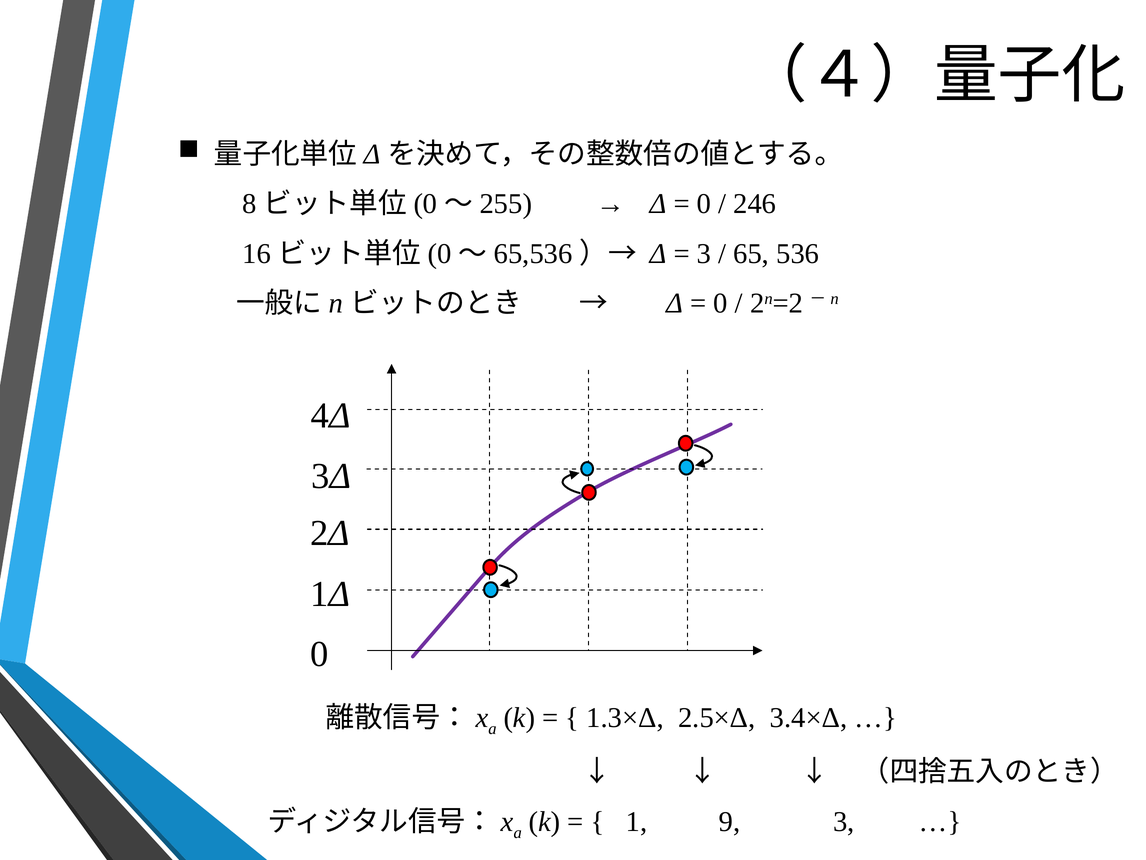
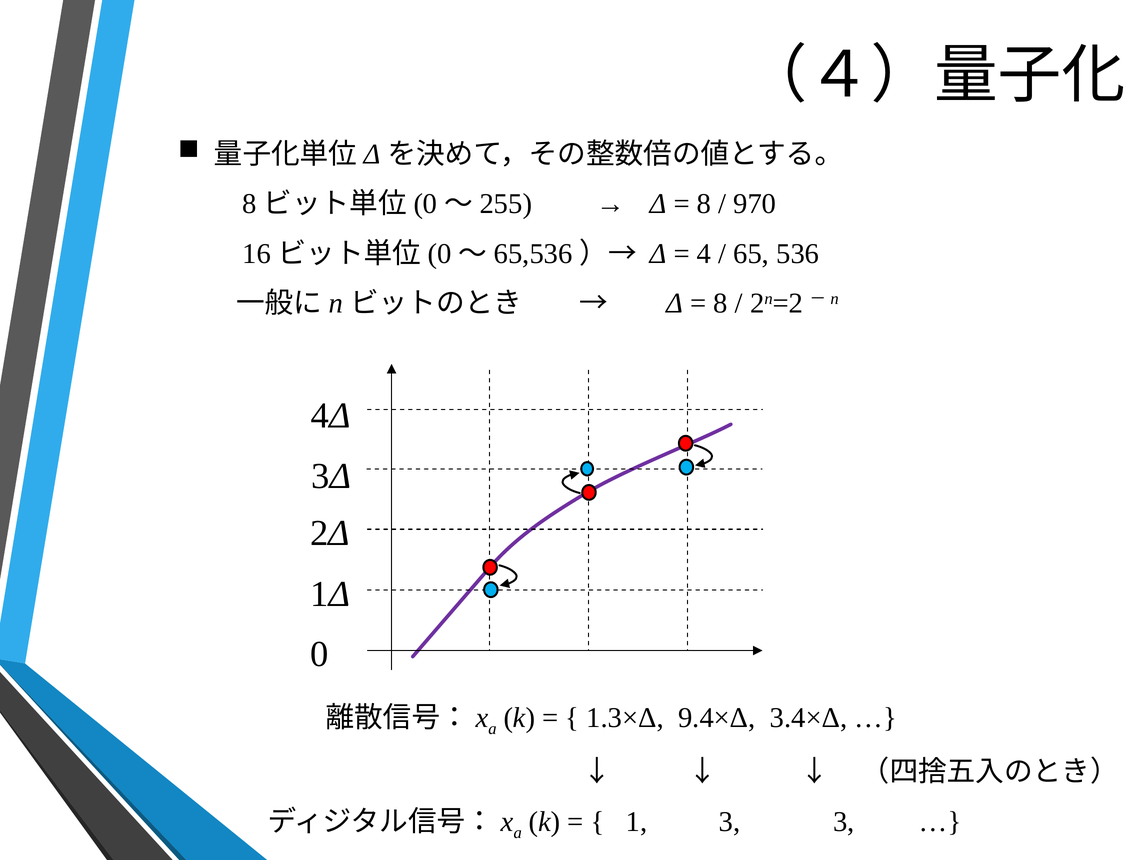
0: 0 -> 8 (704, 204)
246: 246 -> 970 (755, 204)
3: 3 -> 4 (704, 254)
0: 0 -> 8 (721, 303)
2.5×Δ: 2.5×Δ -> 9.4×Δ (717, 717)
1 9: 9 -> 3 (729, 821)
